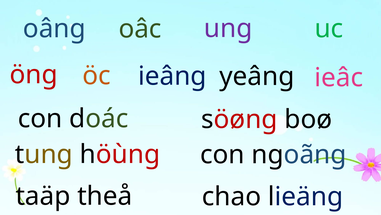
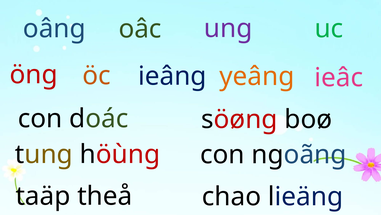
yeâng colour: black -> orange (257, 76)
